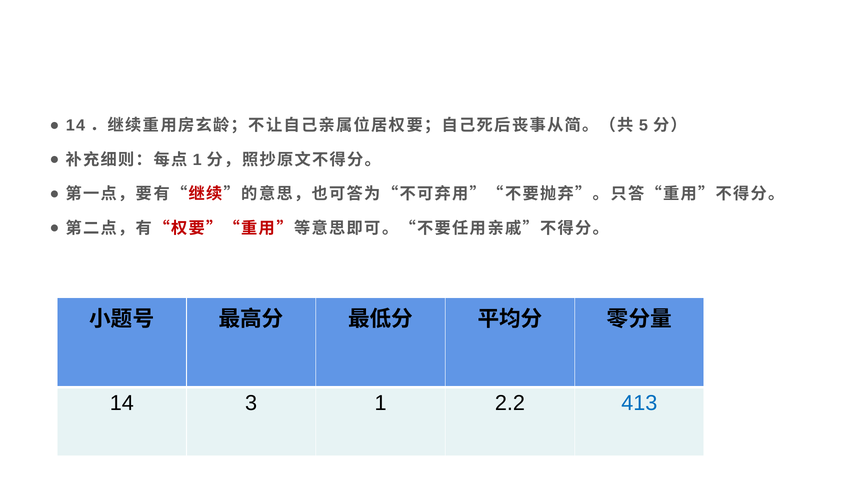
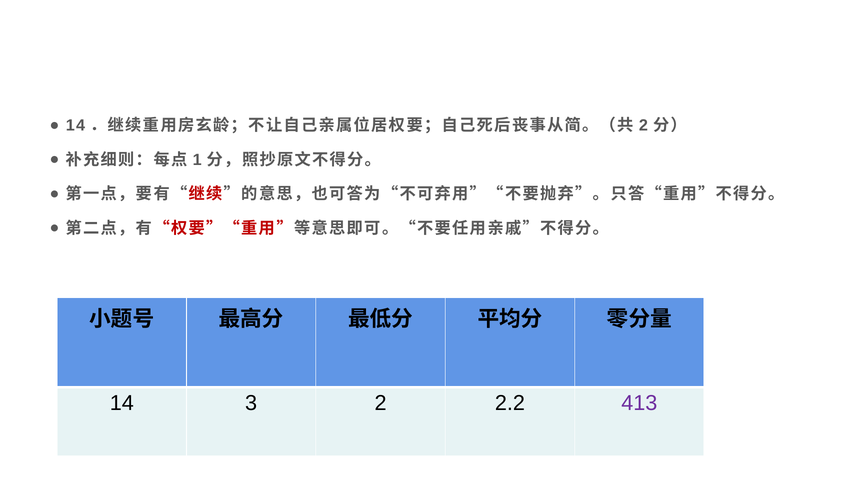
5: 5 -> 2 (643, 126)
3 1: 1 -> 2 (381, 403)
413 colour: blue -> purple (639, 403)
